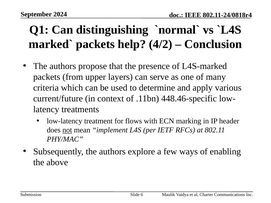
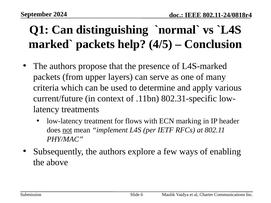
4/2: 4/2 -> 4/5 (161, 44)
448.46-specific: 448.46-specific -> 802.31-specific (189, 99)
